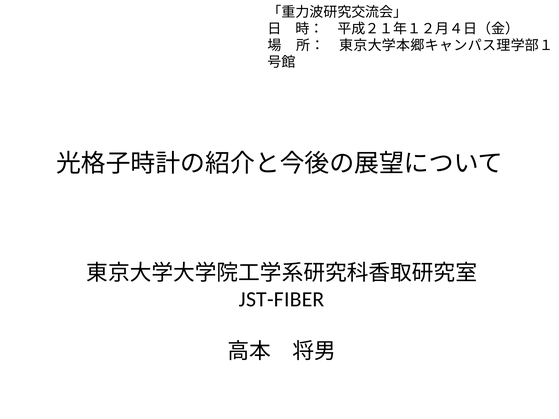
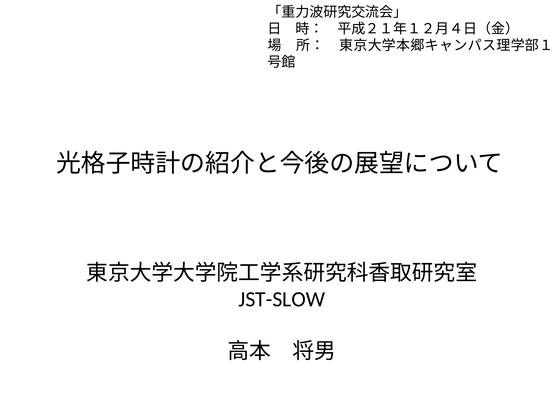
JST-FIBER: JST-FIBER -> JST-SLOW (282, 299)
